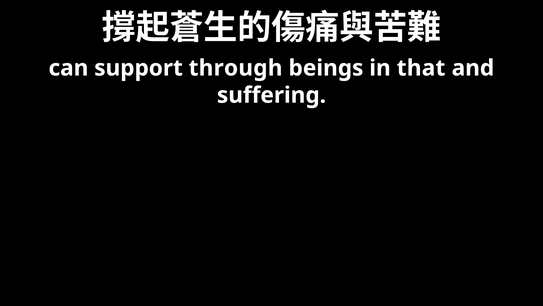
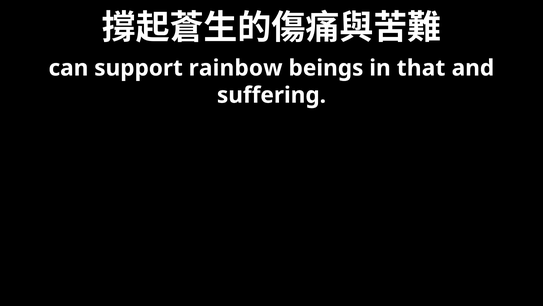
through: through -> rainbow (236, 68)
